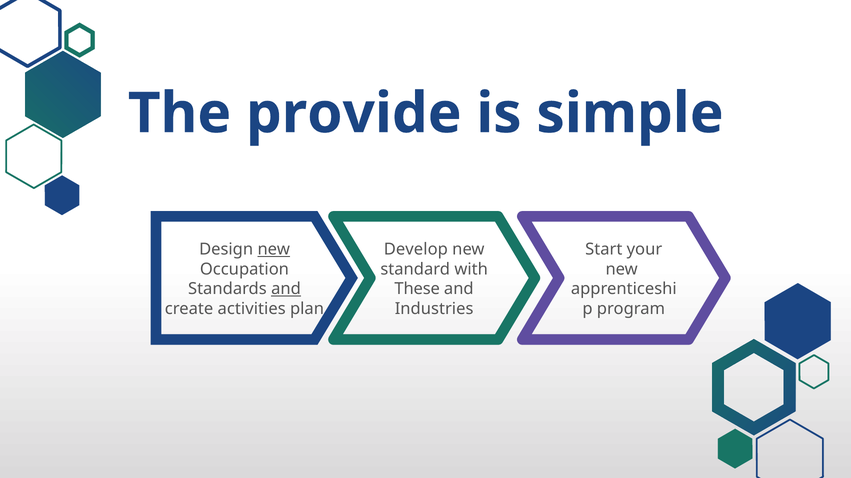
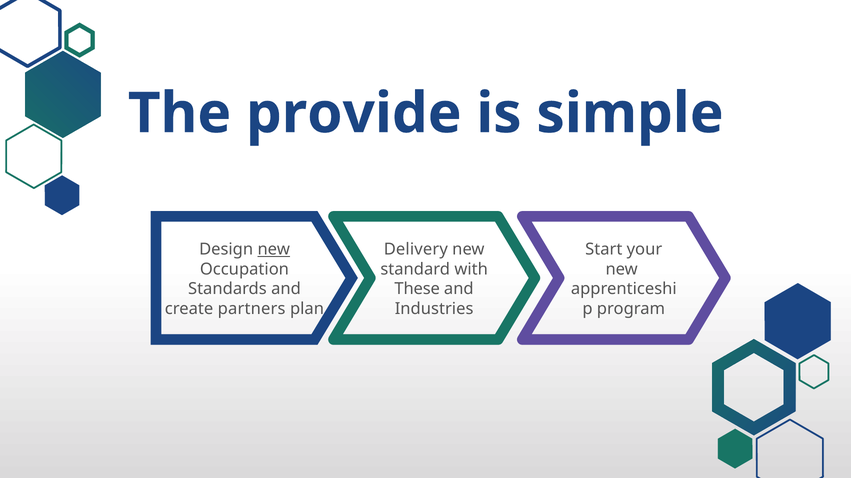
Develop: Develop -> Delivery (416, 250)
and underline: present -> none (286, 289)
activities: activities -> partners (252, 309)
